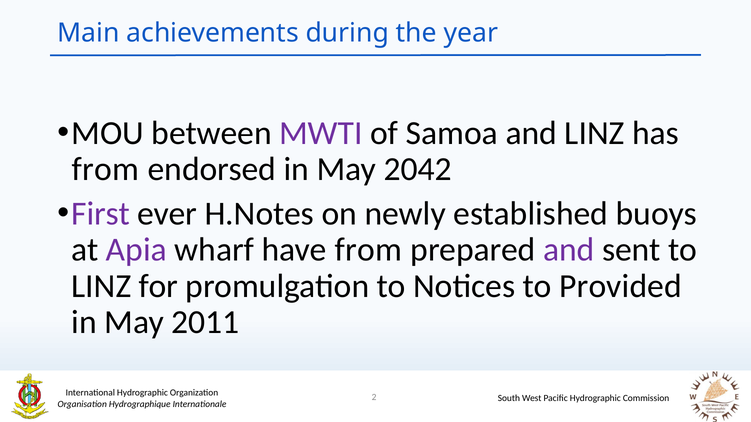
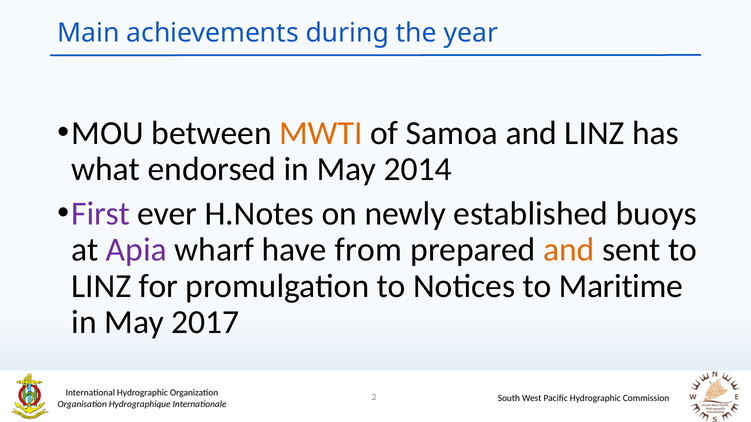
MWTI colour: purple -> orange (321, 133)
from: from -> what (106, 170)
2042: 2042 -> 2014 (418, 170)
and colour: purple -> orange (569, 250)
Provided: Provided -> Maritime (621, 286)
2011: 2011 -> 2017 (205, 323)
